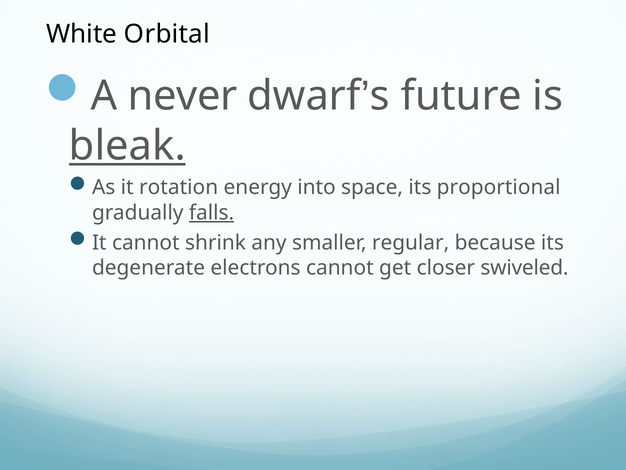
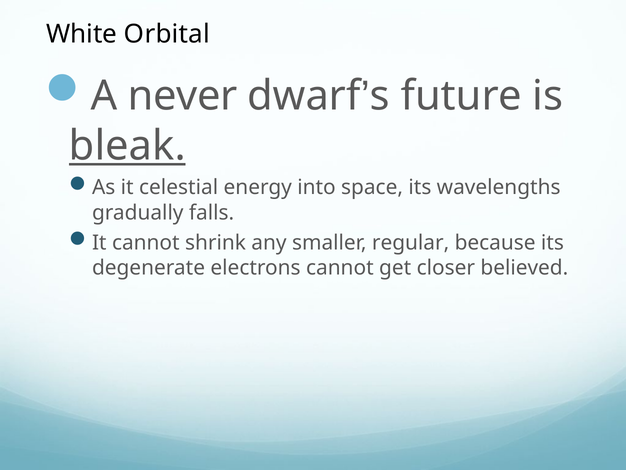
rotation: rotation -> celestial (179, 187)
proportional: proportional -> wavelengths (499, 187)
falls underline: present -> none (212, 212)
swiveled: swiveled -> believed (524, 268)
